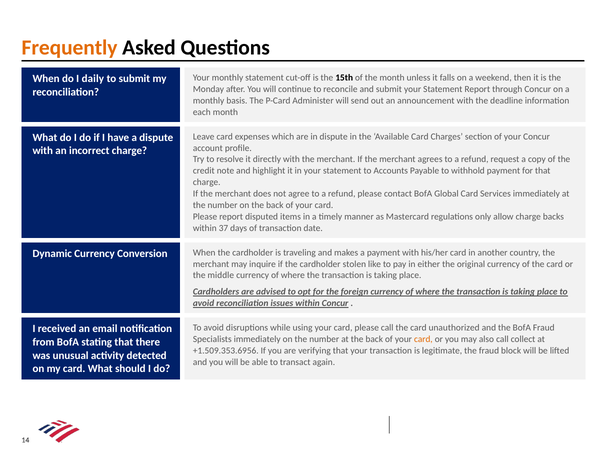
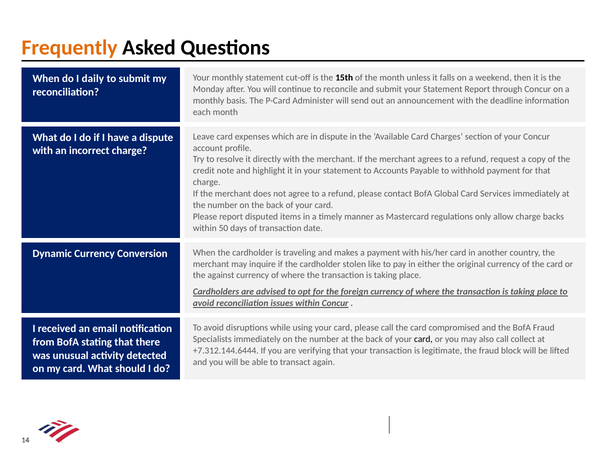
37: 37 -> 50 (223, 228)
middle: middle -> against (221, 275)
unauthorized: unauthorized -> compromised (454, 327)
card colour: orange -> black (423, 339)
+1.509.353.6956: +1.509.353.6956 -> +7.312.144.6444 (226, 350)
